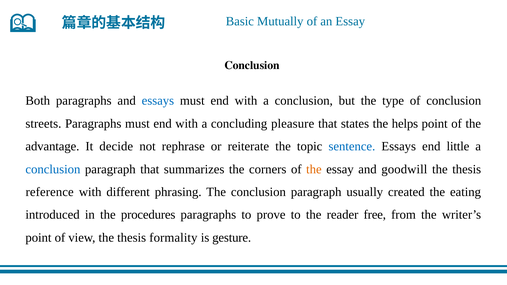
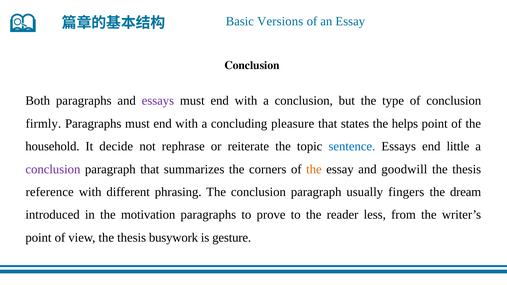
Mutually: Mutually -> Versions (280, 21)
essays colour: blue -> purple (158, 101)
streets: streets -> firmly (43, 124)
advantage: advantage -> household (52, 146)
conclusion colour: blue -> purple (53, 169)
created: created -> fingers (406, 192)
eating: eating -> dream (466, 192)
procedures: procedures -> motivation (148, 215)
free: free -> less (375, 215)
formality: formality -> busywork (174, 238)
